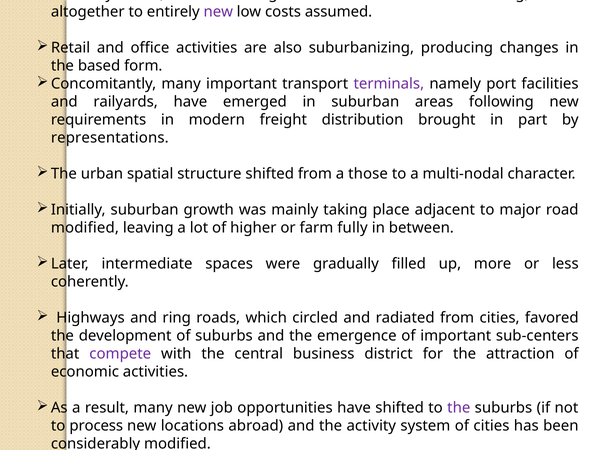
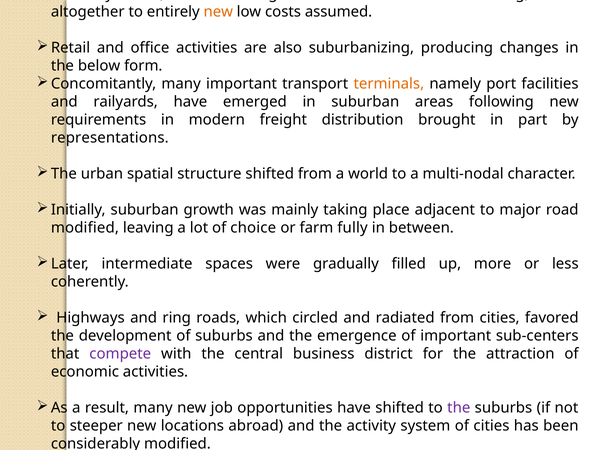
new colour: purple -> orange (218, 12)
based: based -> below (99, 66)
terminals colour: purple -> orange (389, 84)
those: those -> world (368, 174)
higher: higher -> choice (253, 228)
process: process -> steeper (96, 426)
